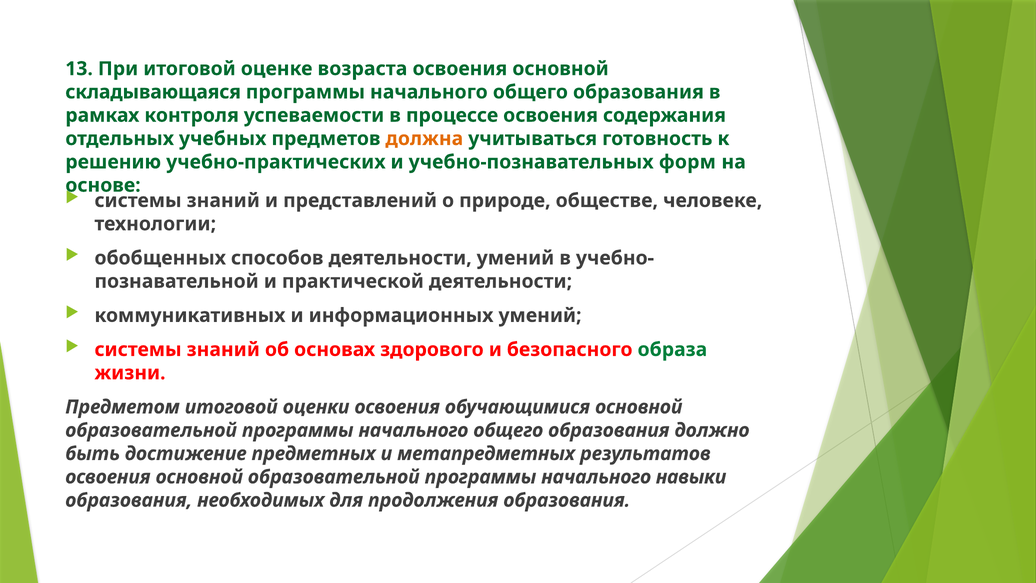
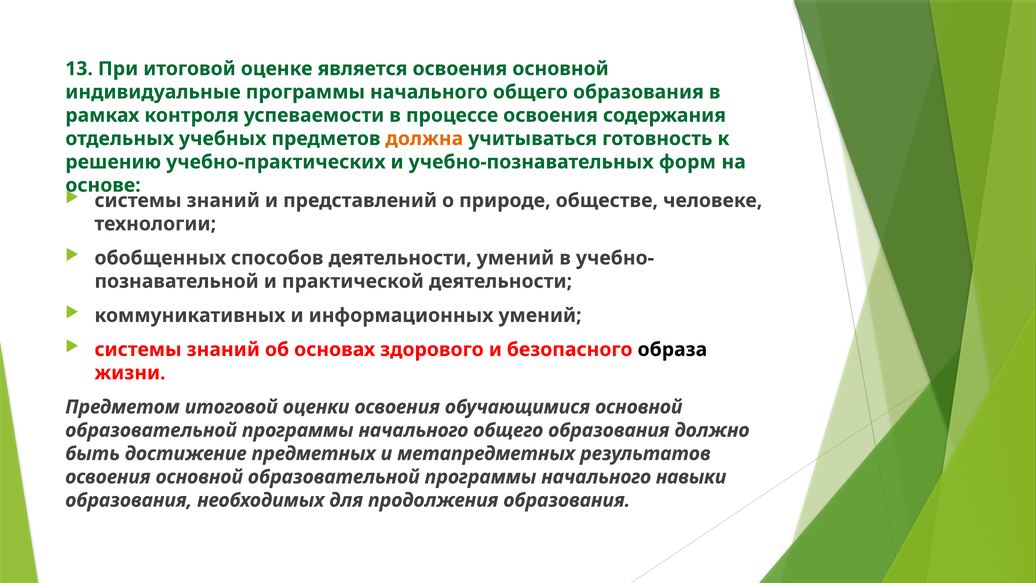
возраста: возраста -> является (363, 69)
складывающаяся: складывающаяся -> индивидуальные (153, 92)
образа colour: green -> black (672, 349)
